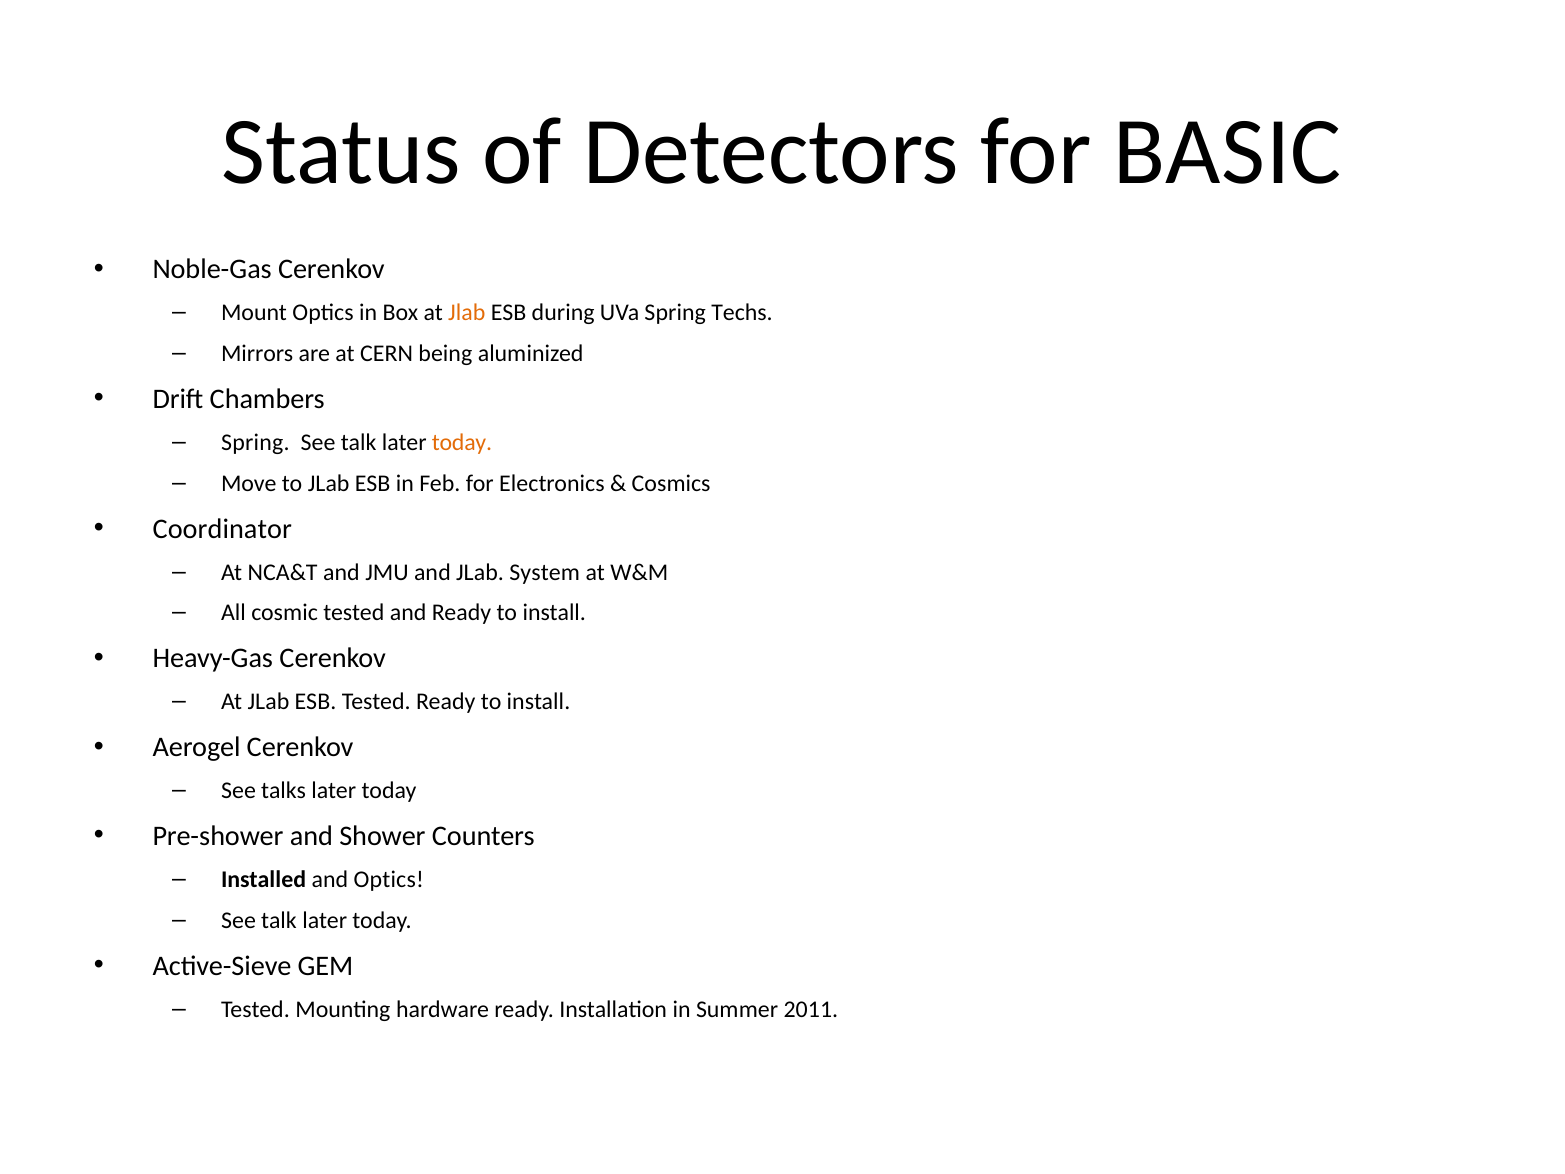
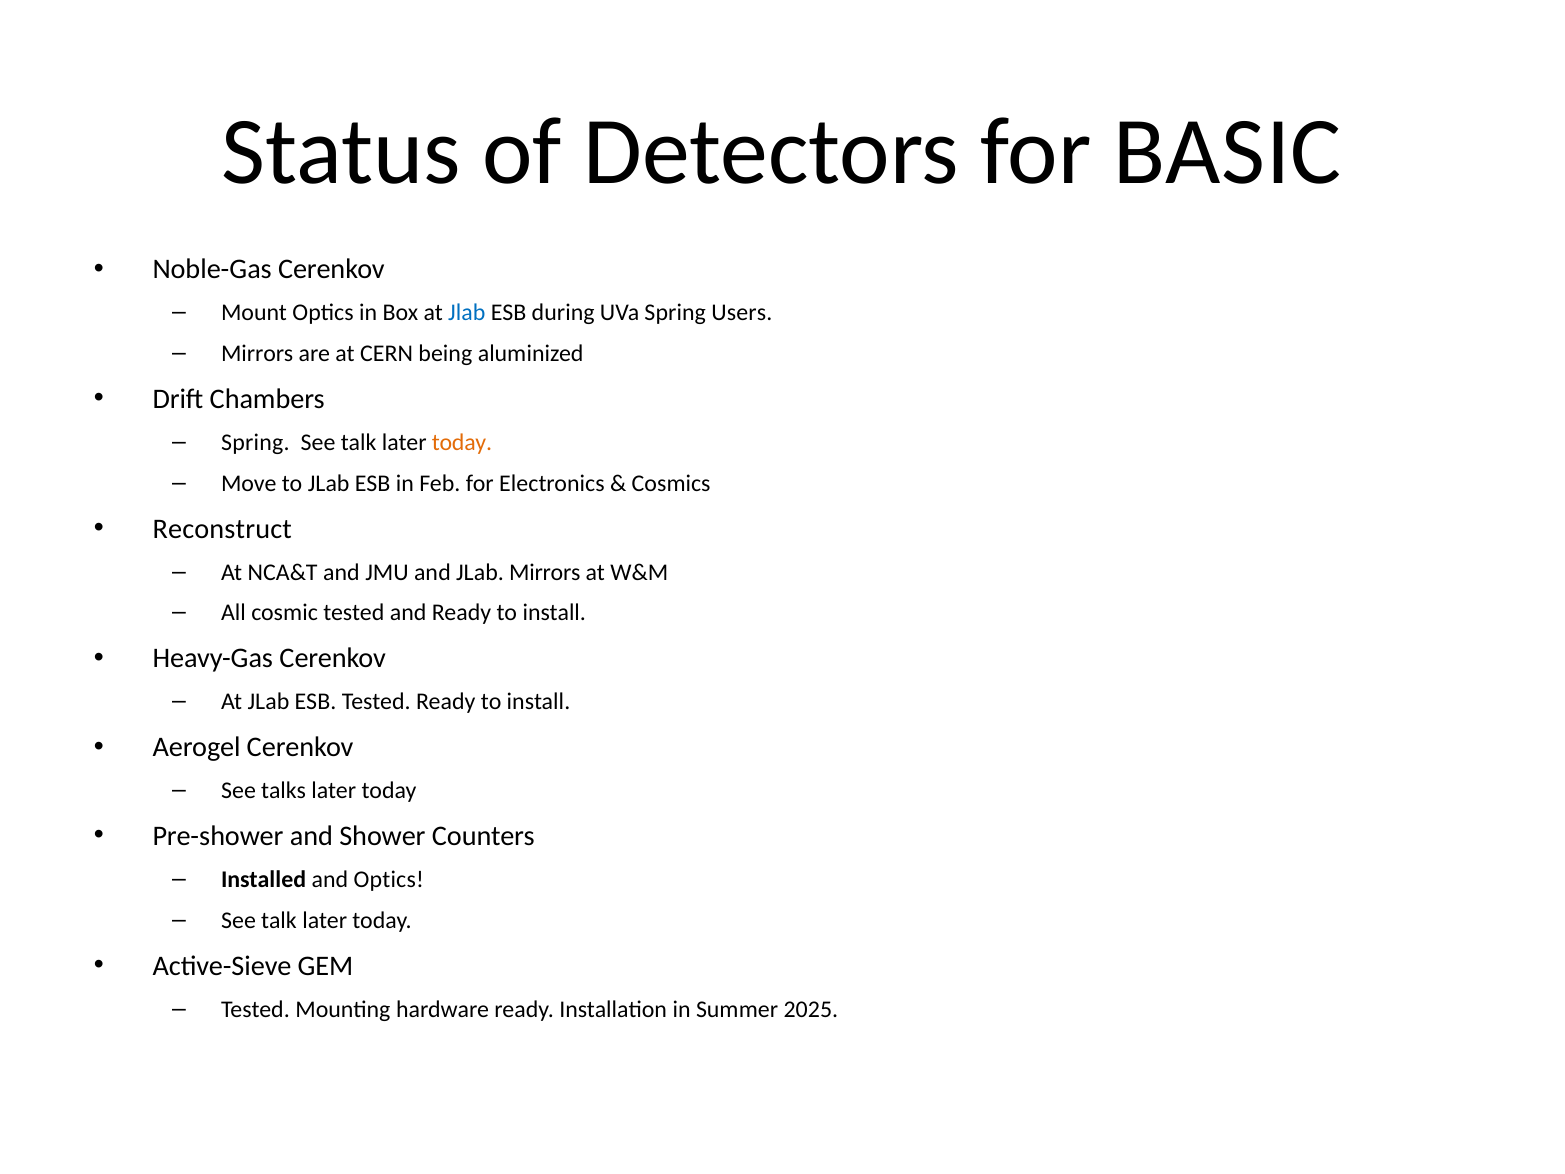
Jlab colour: orange -> blue (467, 313)
Techs: Techs -> Users (742, 313)
Coordinator: Coordinator -> Reconstruct (222, 529)
JLab System: System -> Mirrors (545, 572)
2011: 2011 -> 2025 (811, 1009)
